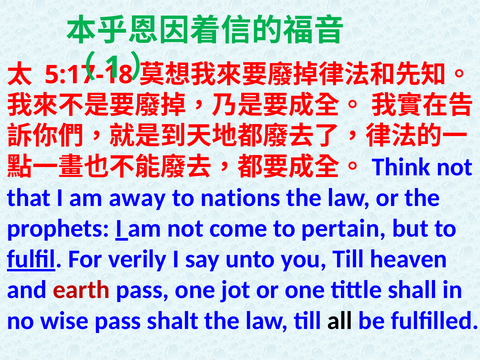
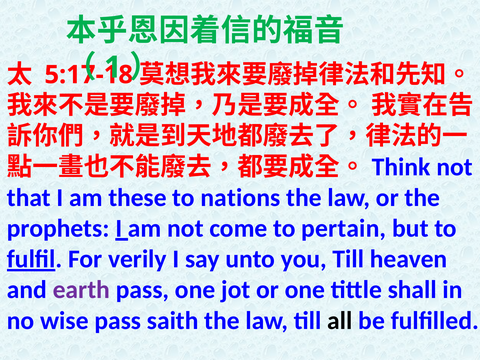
away: away -> these (138, 198)
earth colour: red -> purple (81, 290)
shalt: shalt -> saith (173, 321)
